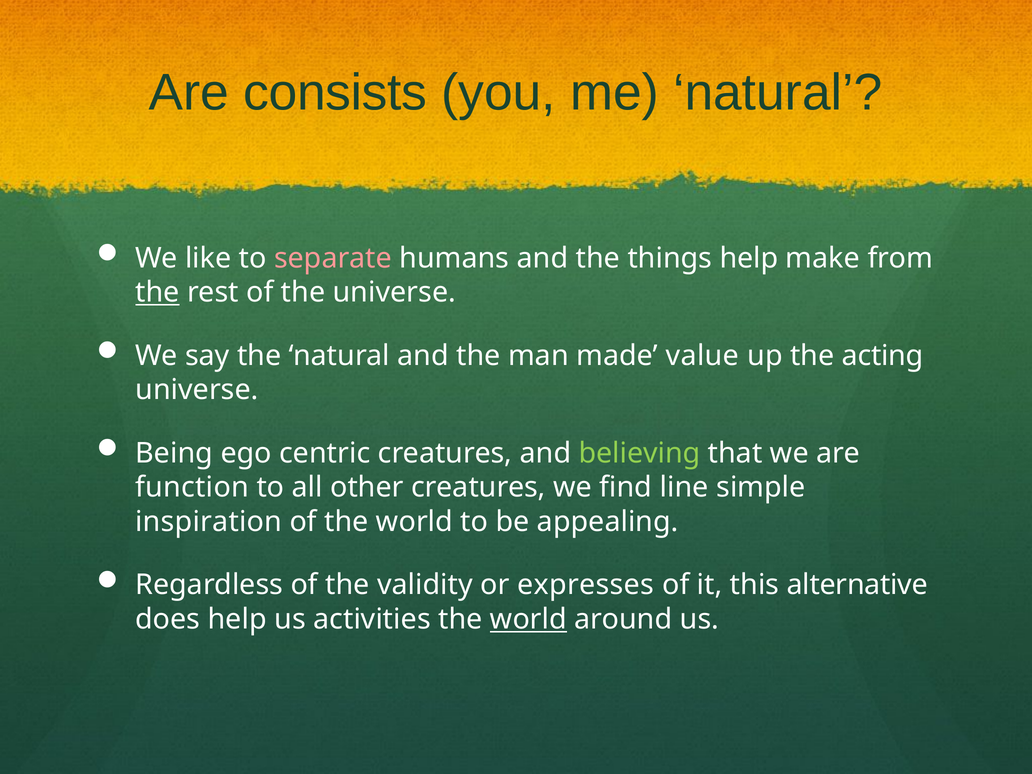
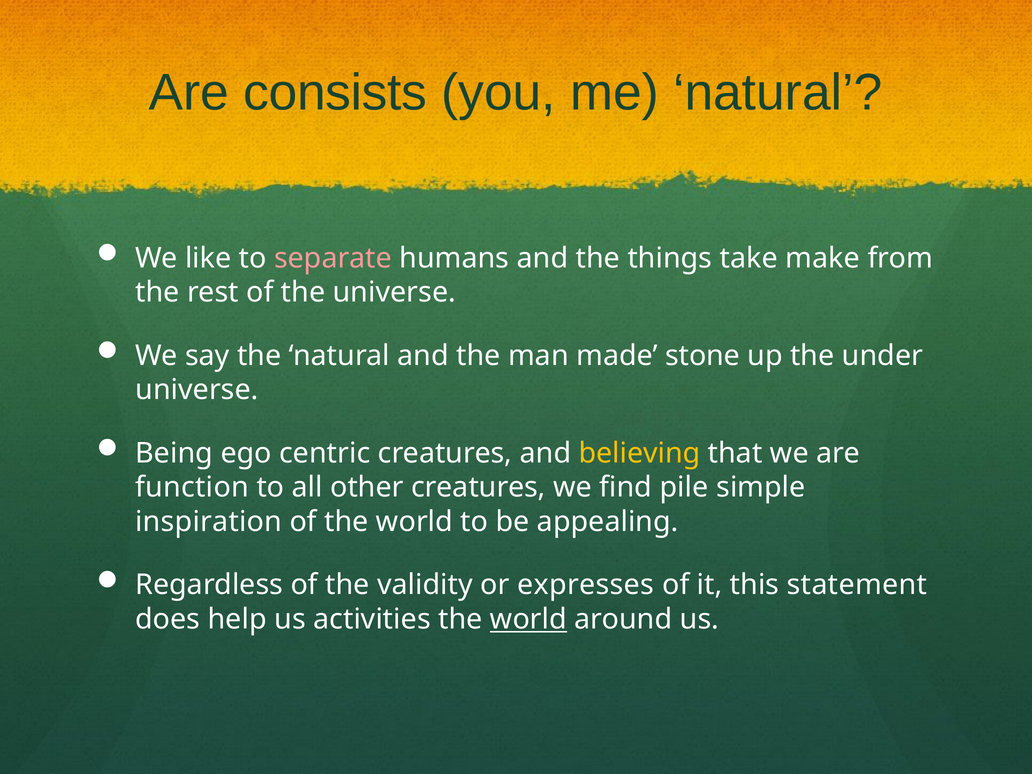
things help: help -> take (749, 258)
the underline: present -> none (157, 292)
value: value -> stone (703, 356)
acting: acting -> under (883, 356)
believing colour: light green -> yellow (640, 453)
line: line -> pile (684, 488)
alternative: alternative -> statement (857, 585)
